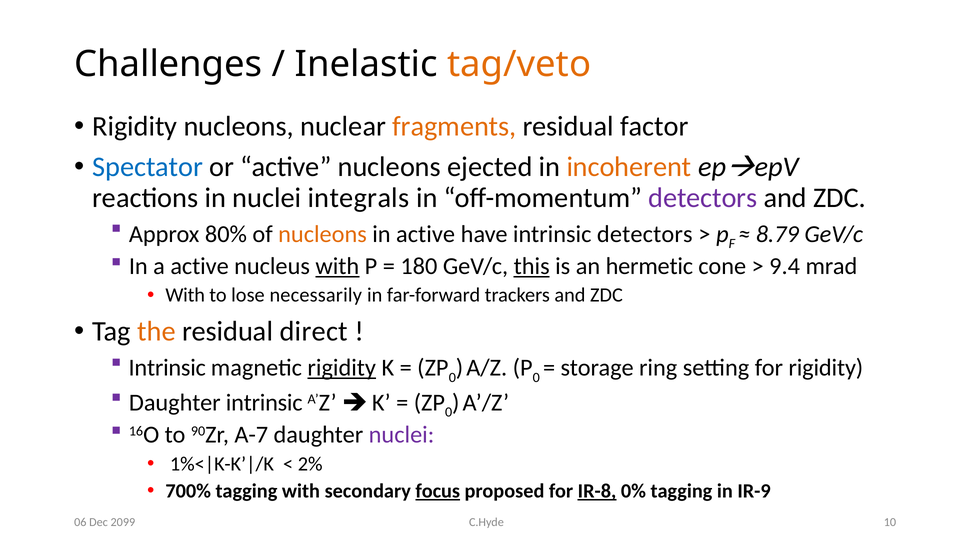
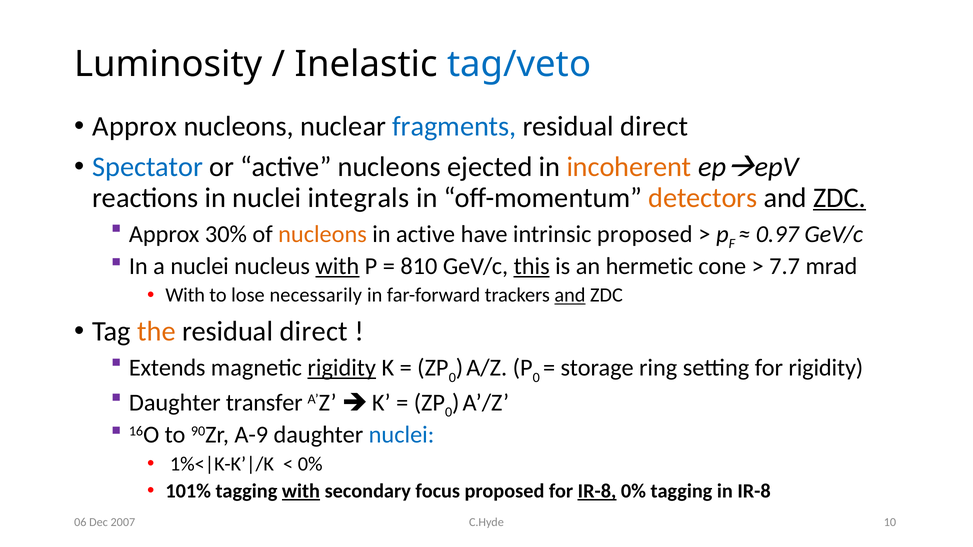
Challenges: Challenges -> Luminosity (168, 64)
tag/veto colour: orange -> blue (519, 64)
Rigidity: Rigidity -> Approx (135, 126)
fragments colour: orange -> blue (454, 126)
factor: factor -> direct (654, 126)
detectors colour: purple -> orange (703, 198)
ZDC underline: none -> present (840, 198)
80%: 80% -> 30% (226, 234)
intrinsic detectors: detectors -> proposed (645, 234)
8.79: 8.79 -> 0.97 (777, 234)
a active: active -> nuclei (200, 266)
180: 180 -> 810 (419, 266)
9.4: 9.4 -> 7.7 (785, 266)
and underline: none -> present (570, 295)
Intrinsic: Intrinsic -> Extends (167, 368)
Daughter intrinsic: intrinsic -> transfer (264, 403)
A-7: A-7 -> A-9 (251, 435)
nuclei colour: purple -> blue (402, 435)
2%: 2% -> 0% (310, 464)
700%: 700% -> 101% (188, 491)
with underline: none -> present (301, 491)
focus underline: present -> none (438, 491)
in IR-9: IR-9 -> IR-8 (754, 491)
2099: 2099 -> 2007 (123, 523)
